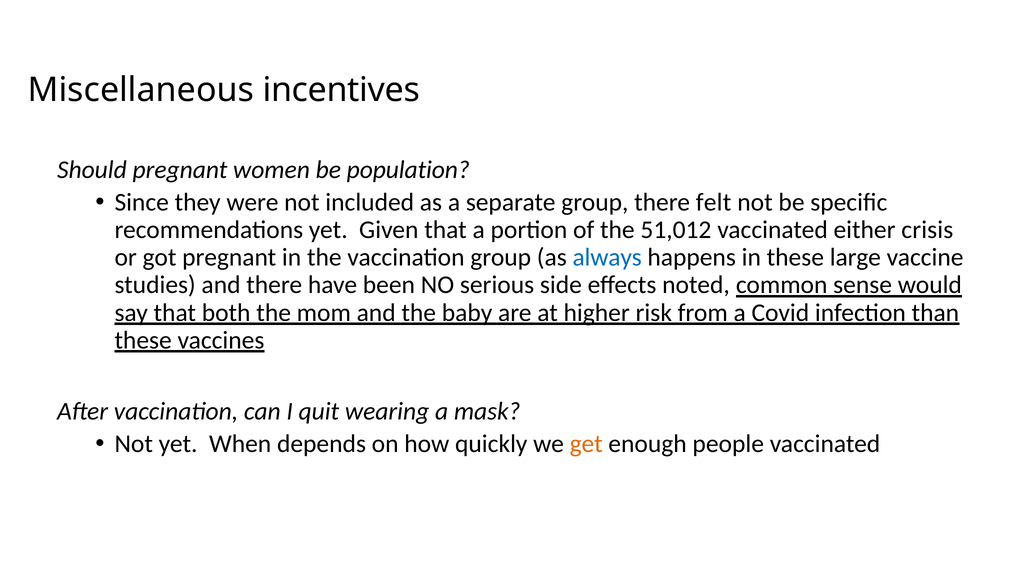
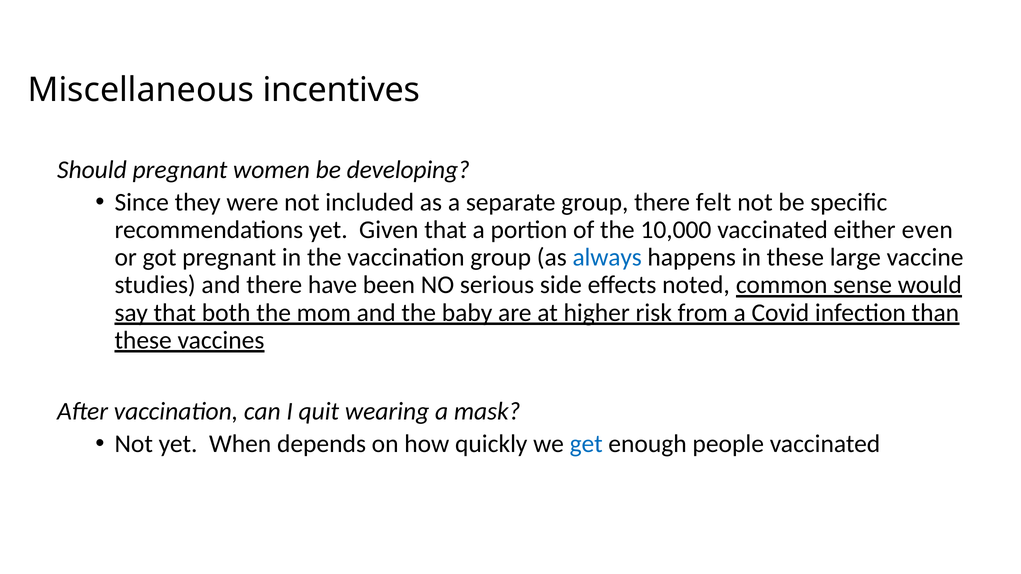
population: population -> developing (408, 170)
51,012: 51,012 -> 10,000 (676, 230)
crisis: crisis -> even (927, 230)
get colour: orange -> blue (586, 444)
